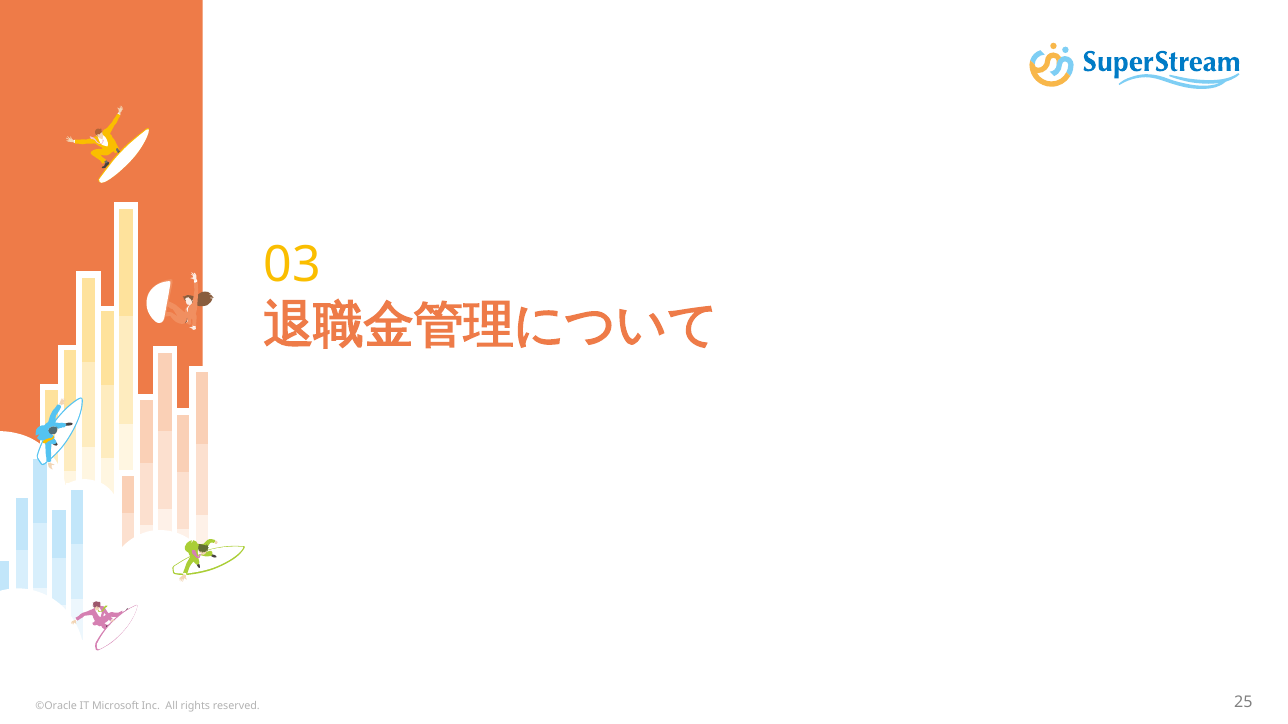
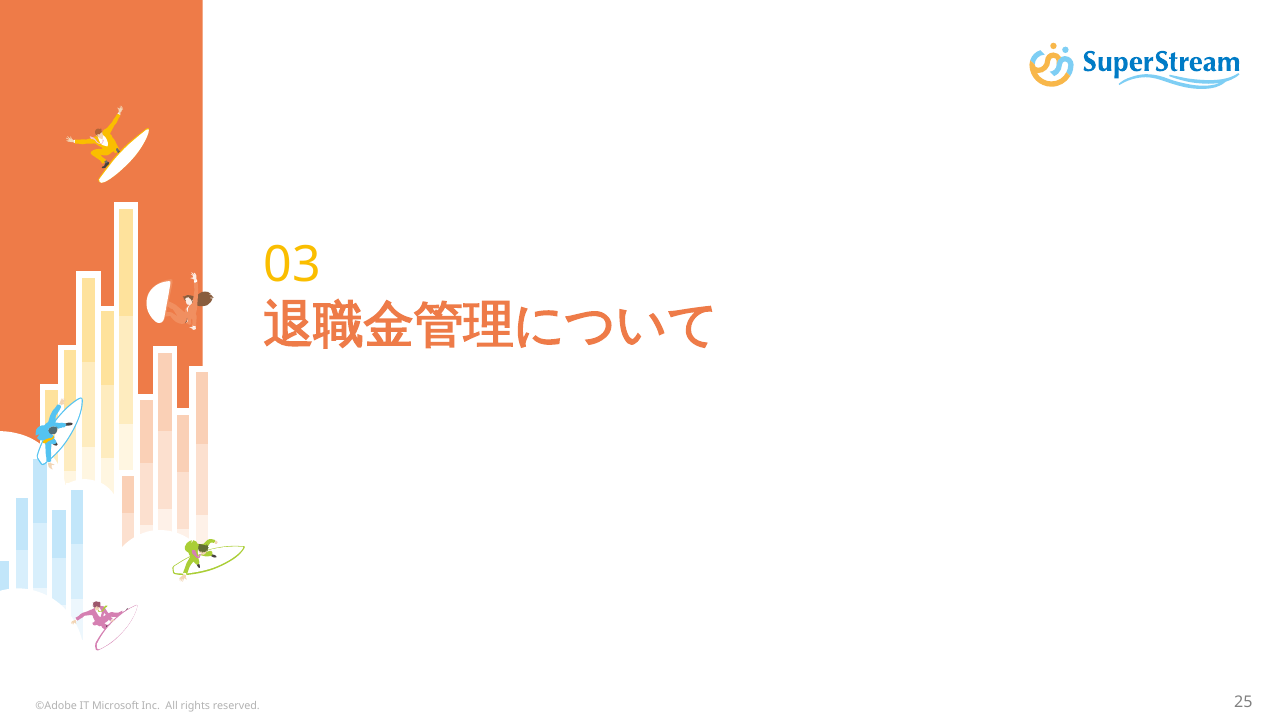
©Oracle: ©Oracle -> ©Adobe (56, 706)
